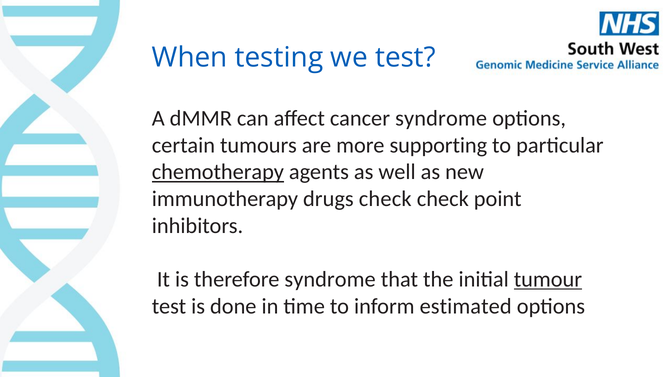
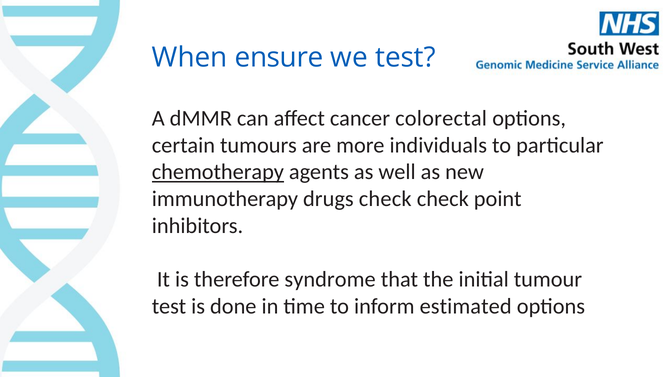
testing: testing -> ensure (279, 57)
cancer syndrome: syndrome -> colorectal (441, 119)
supporting: supporting -> individuals (438, 145)
tumour underline: present -> none (548, 280)
